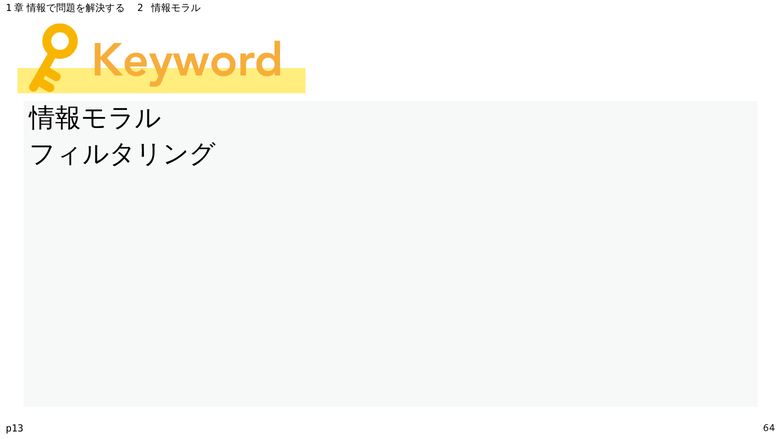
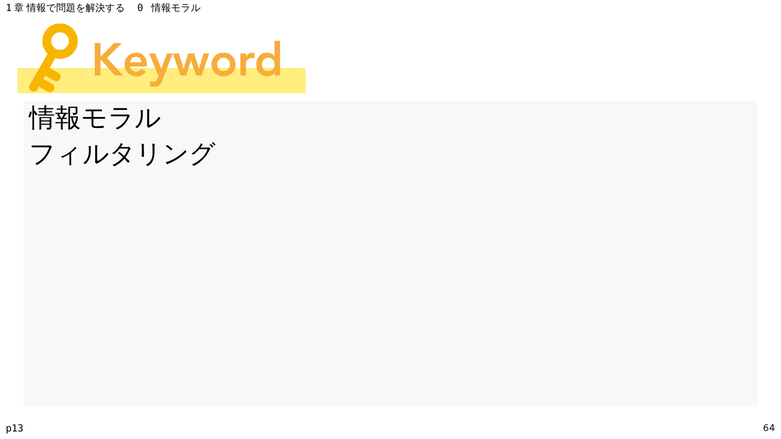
2: 2 -> 0 (140, 8)
